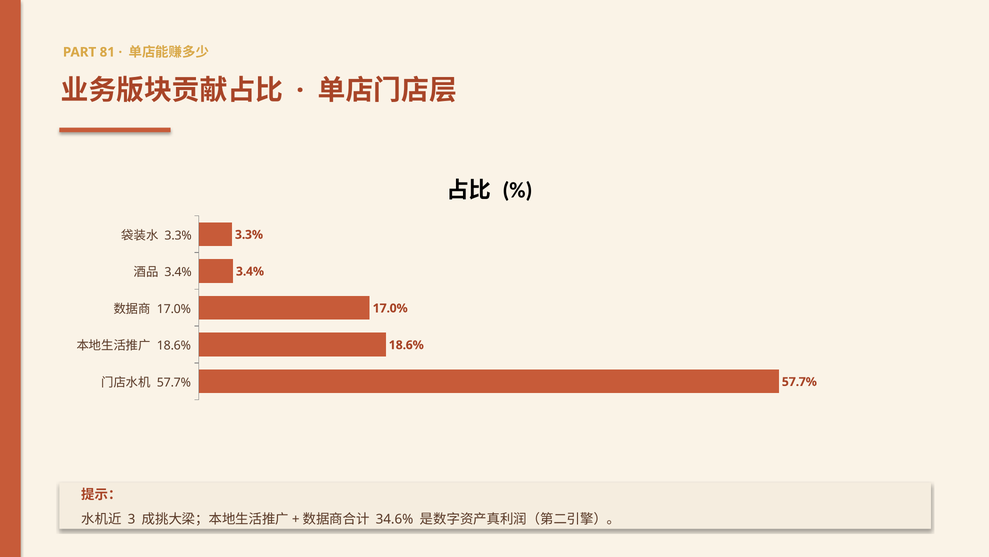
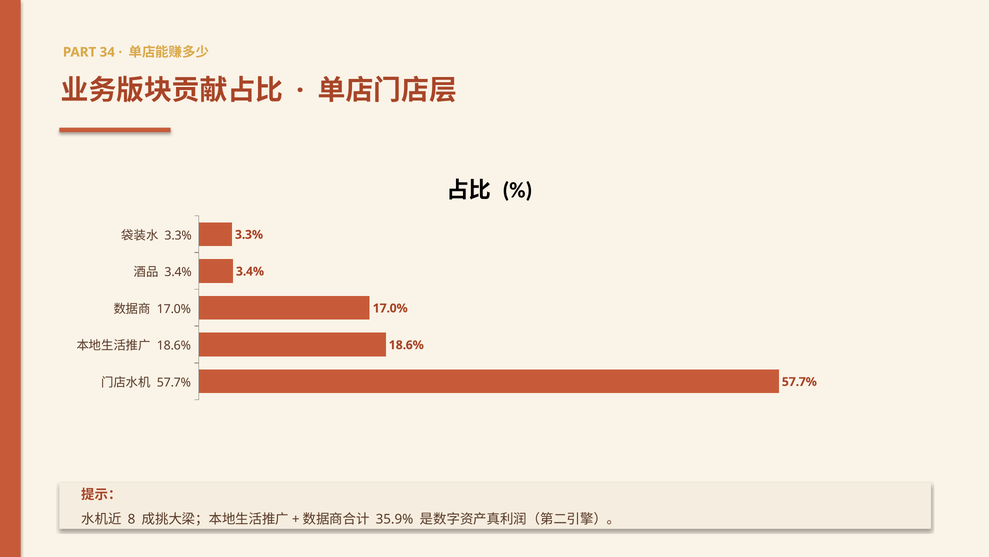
81: 81 -> 34 (107, 52)
3: 3 -> 8 (132, 519)
34.6%: 34.6% -> 35.9% (394, 519)
